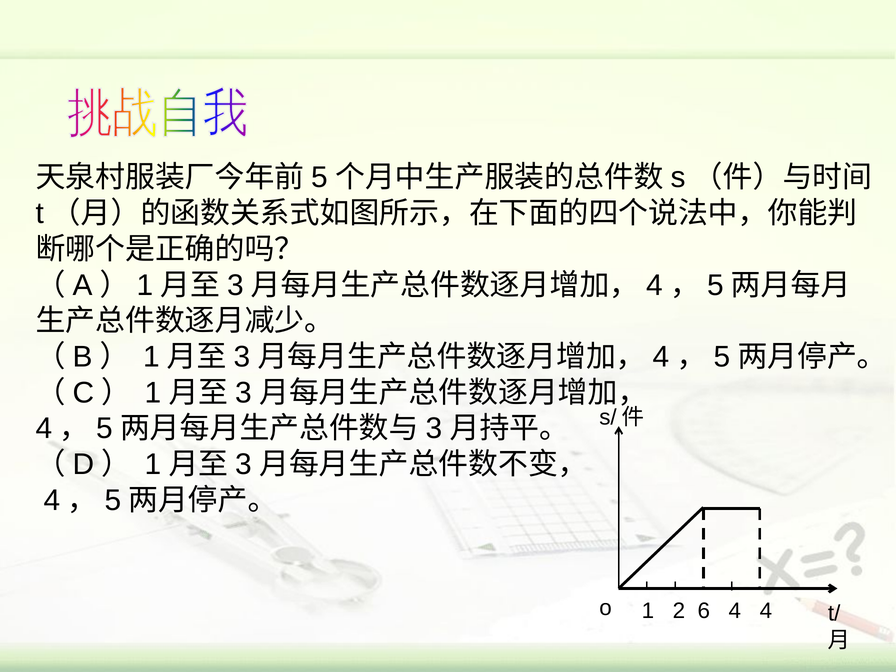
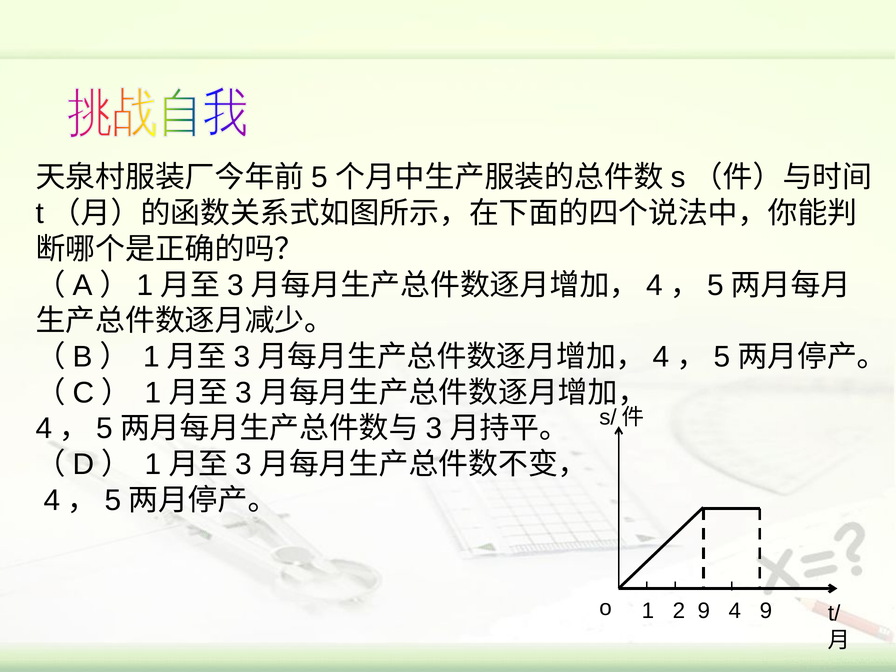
2 6: 6 -> 9 (704, 611)
4 4: 4 -> 9 (766, 611)
